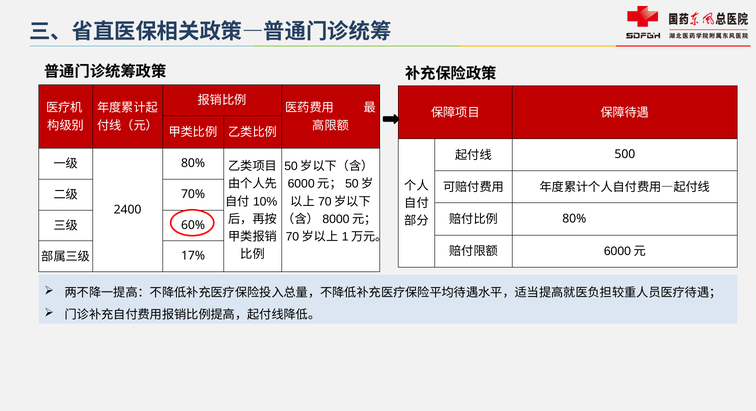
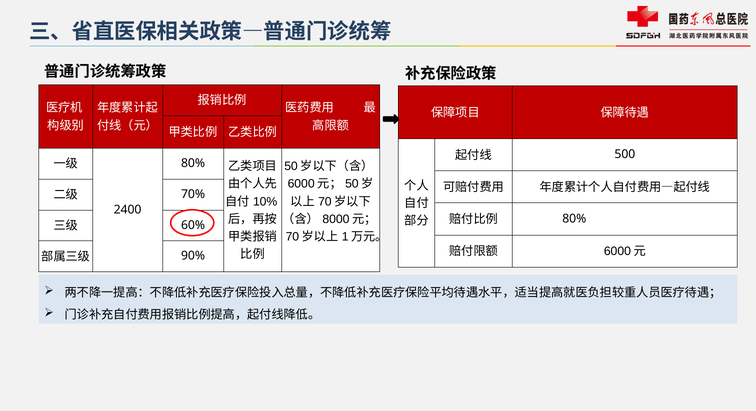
17%: 17% -> 90% (193, 256)
